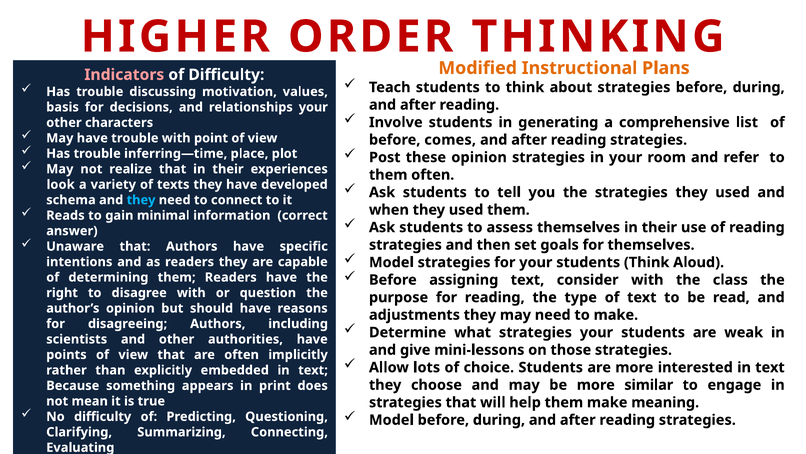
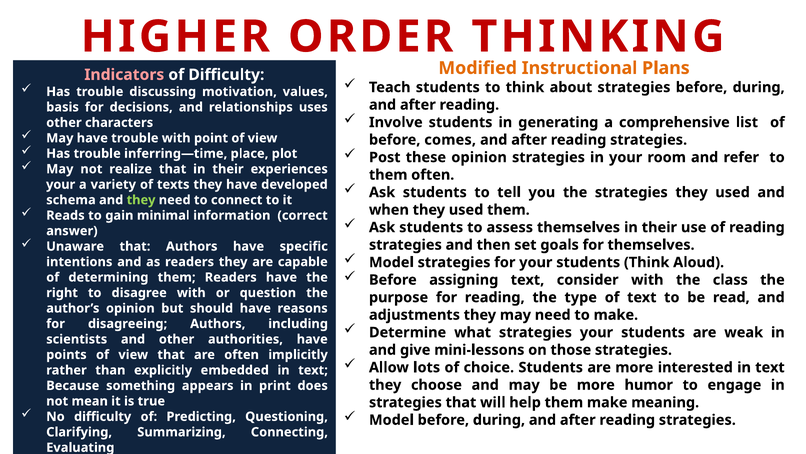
relationships your: your -> uses (313, 107)
look: look -> your (61, 184)
they colour: light blue -> light green (141, 200)
similar: similar -> humor (649, 384)
